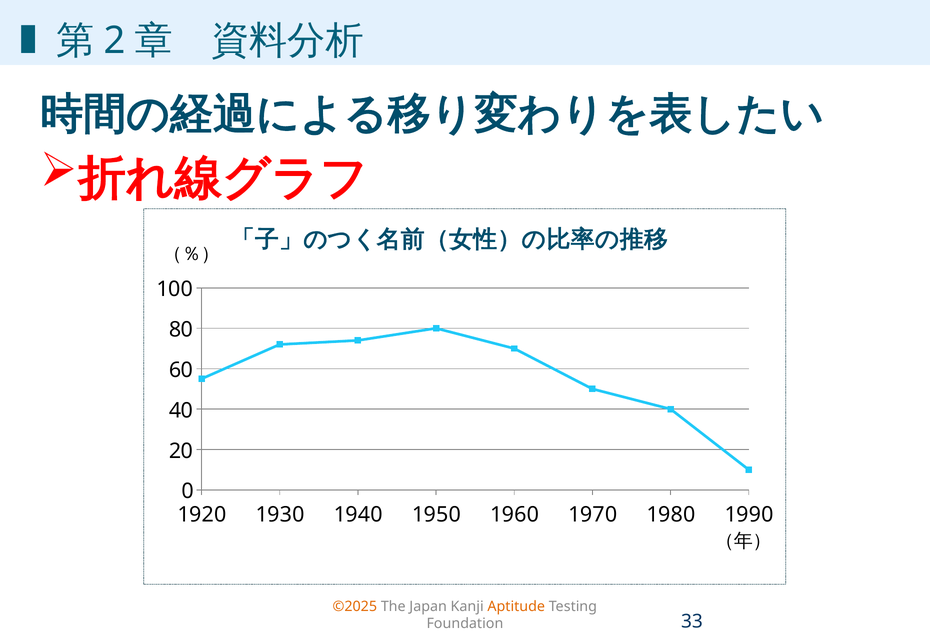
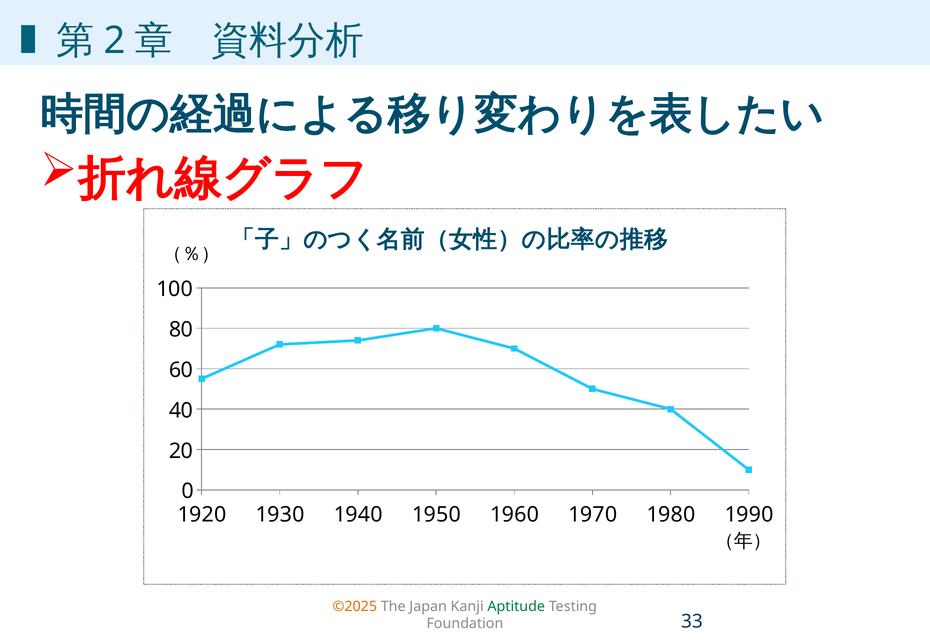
Aptitude colour: orange -> green (516, 606)
